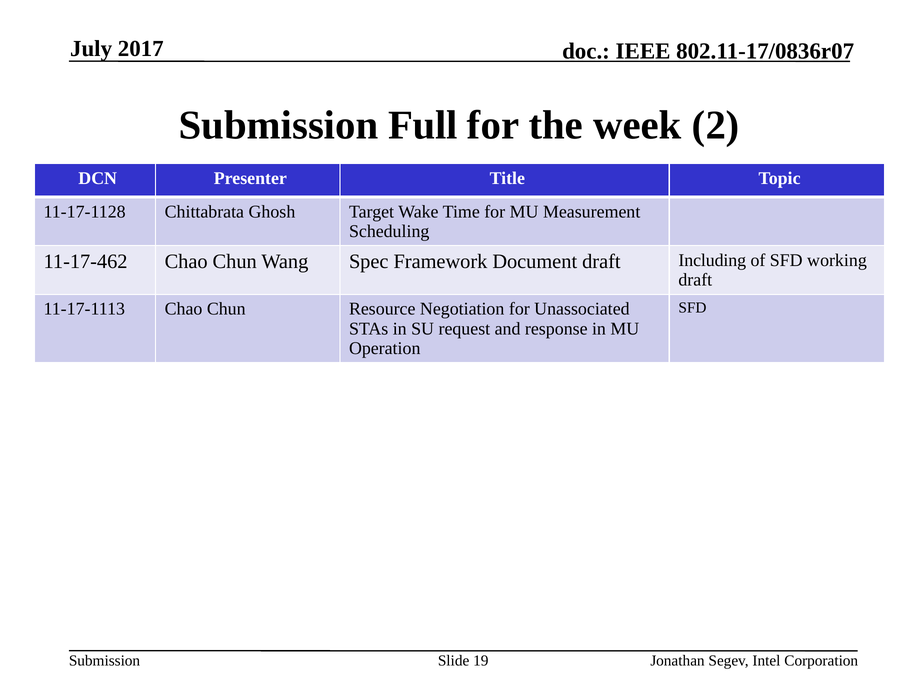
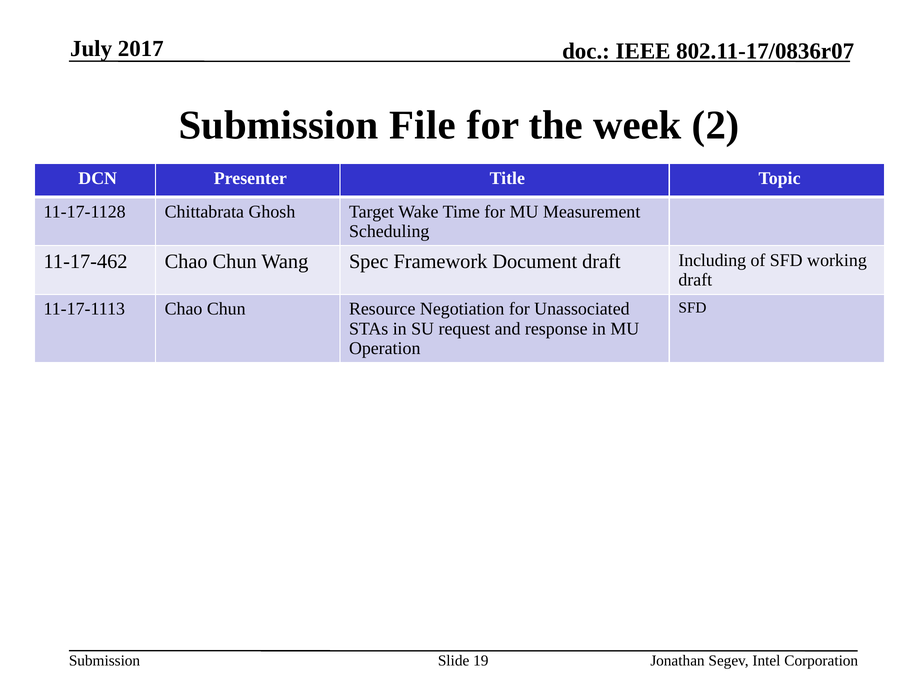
Full: Full -> File (422, 125)
